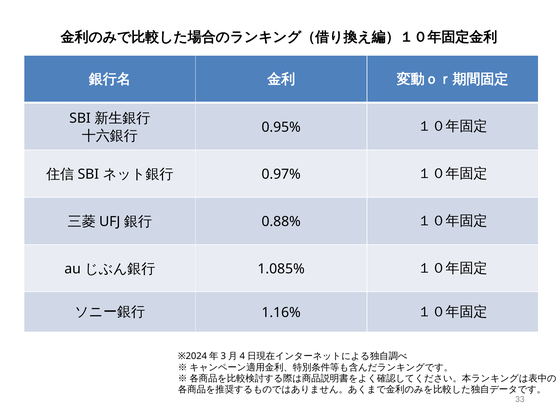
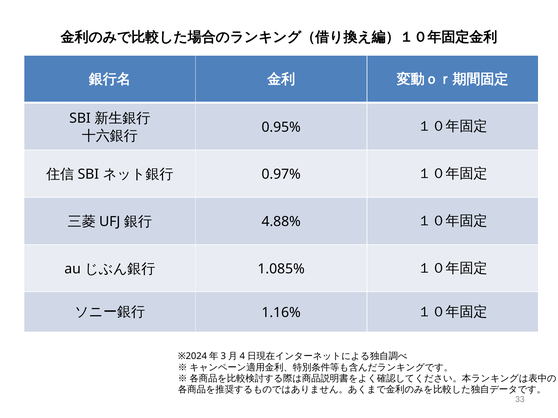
0.88%: 0.88% -> 4.88% (281, 222)
